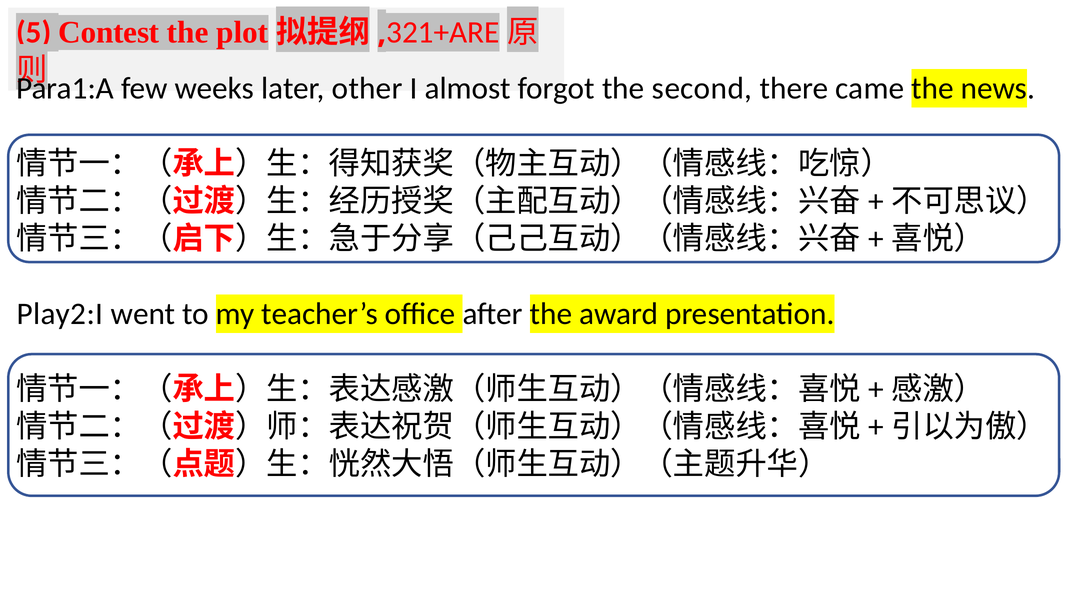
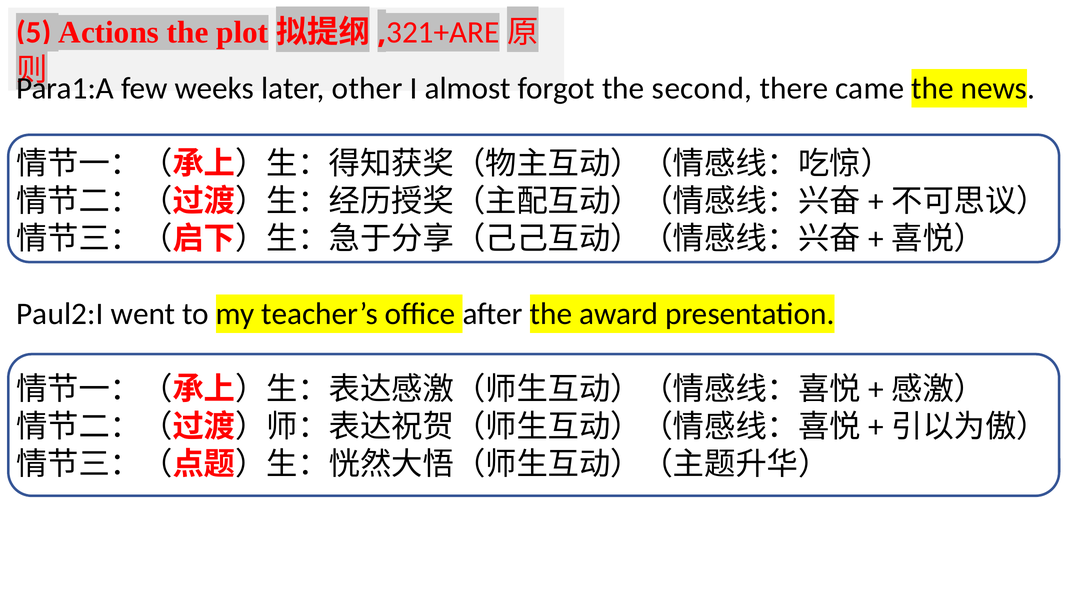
Contest: Contest -> Actions (109, 33)
Play2:I: Play2:I -> Paul2:I (60, 314)
